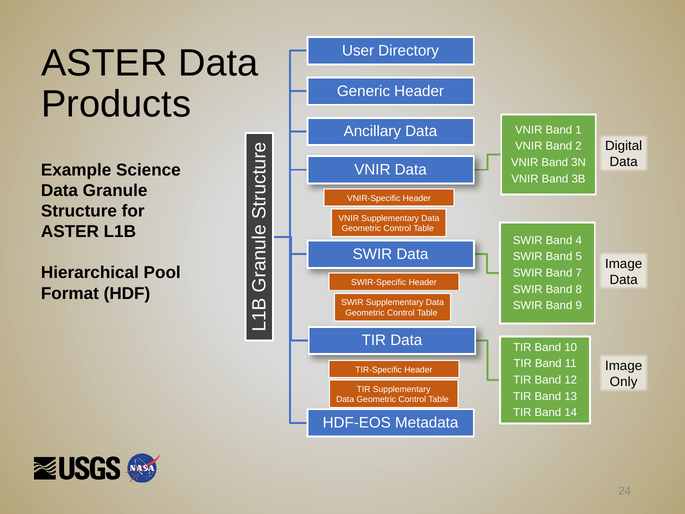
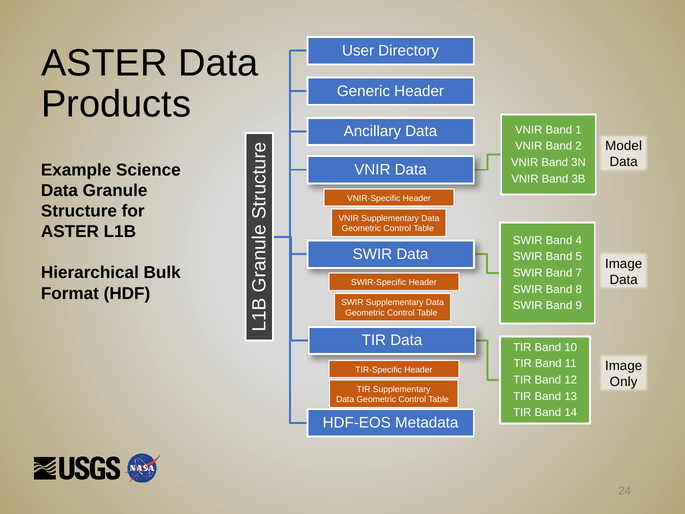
Digital: Digital -> Model (624, 146)
Pool: Pool -> Bulk (162, 273)
